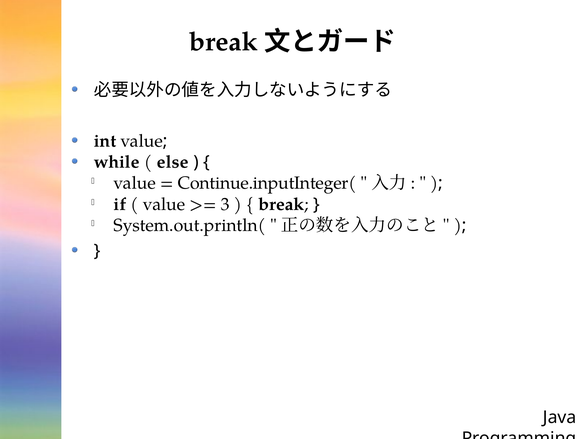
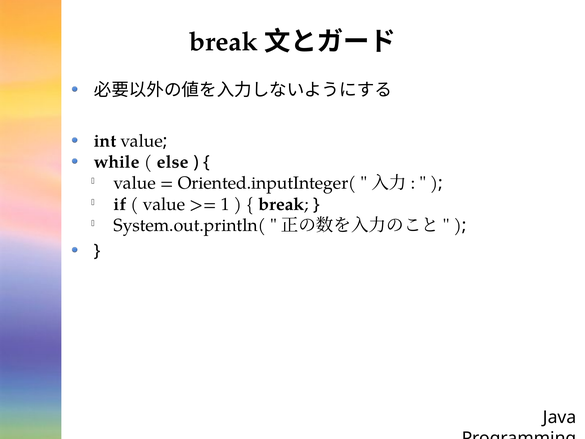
Continue.inputInteger(: Continue.inputInteger( -> Oriented.inputInteger( (267, 183)
3: 3 -> 1 (225, 204)
